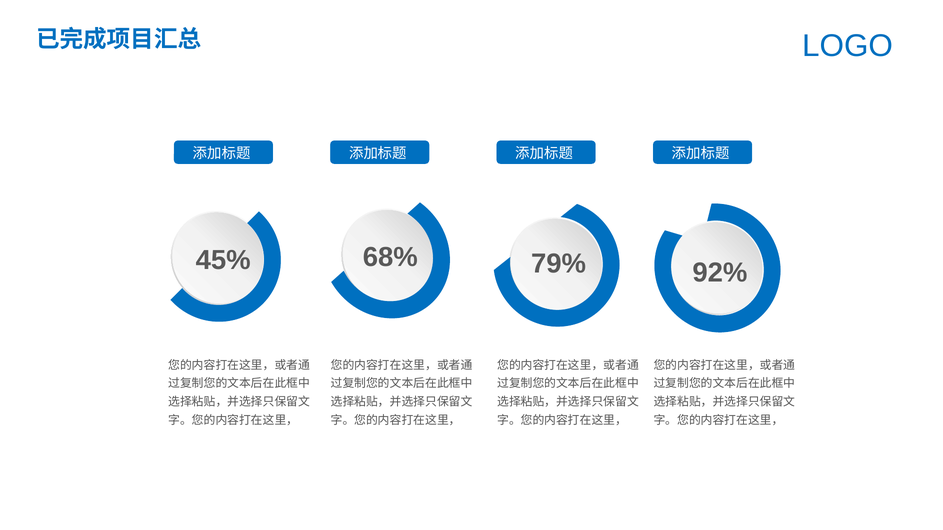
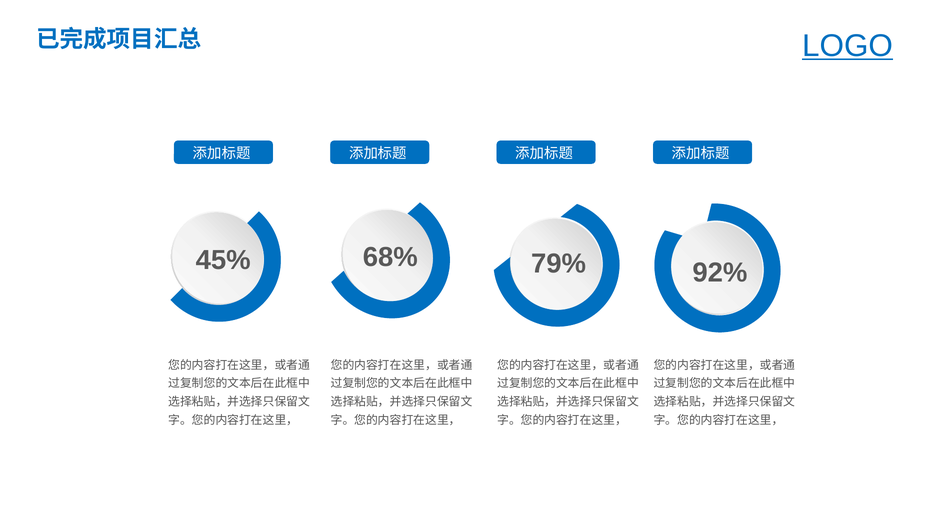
LOGO underline: none -> present (847, 46)
